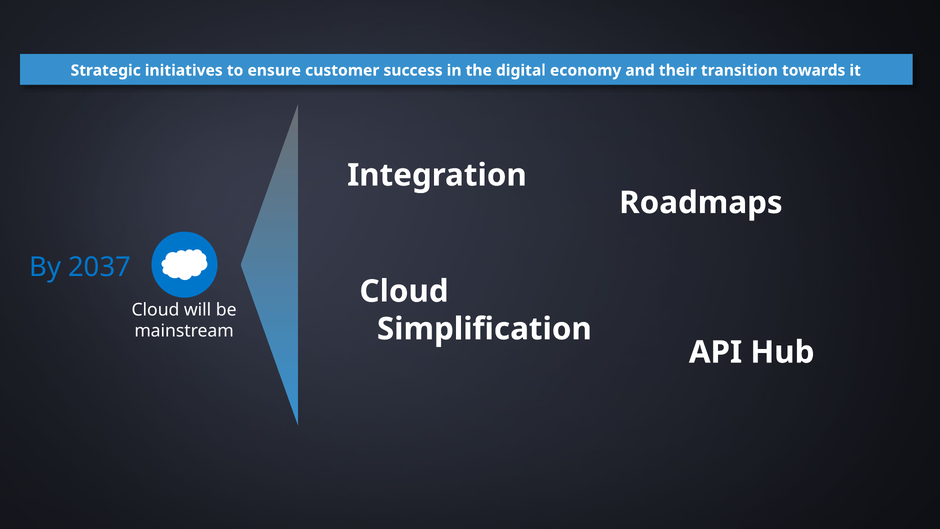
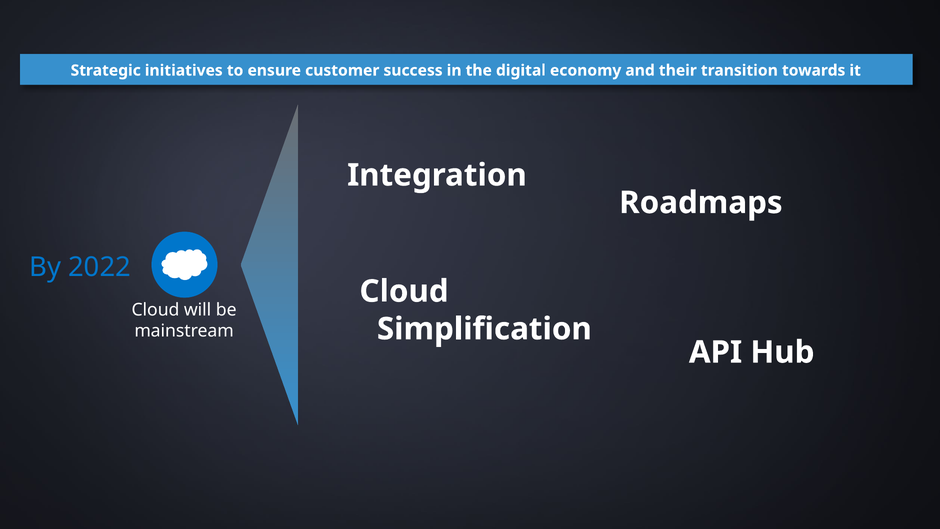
2037: 2037 -> 2022 (100, 267)
